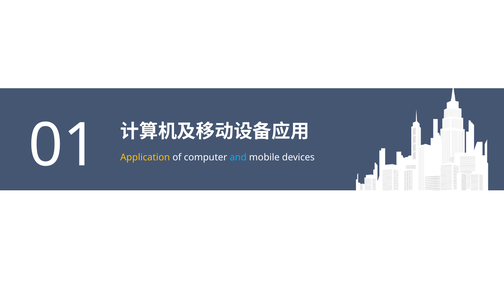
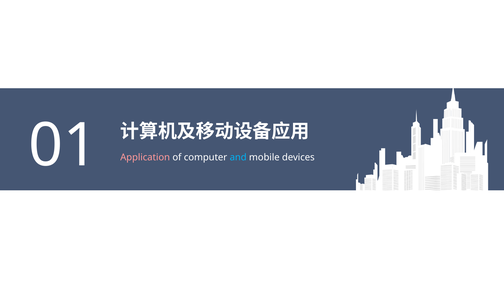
Application colour: yellow -> pink (145, 157)
